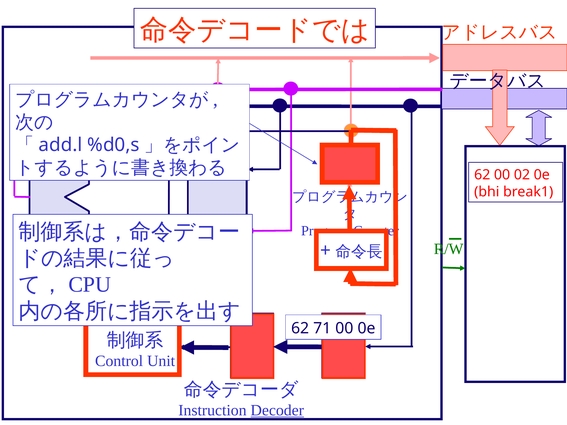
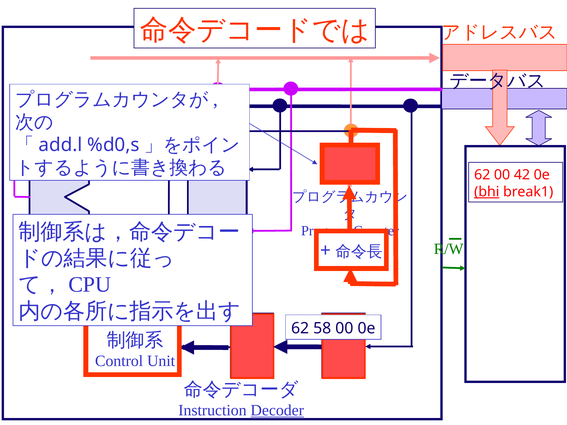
02: 02 -> 42 (522, 175)
bhi underline: none -> present (487, 192)
71: 71 -> 58 (322, 328)
